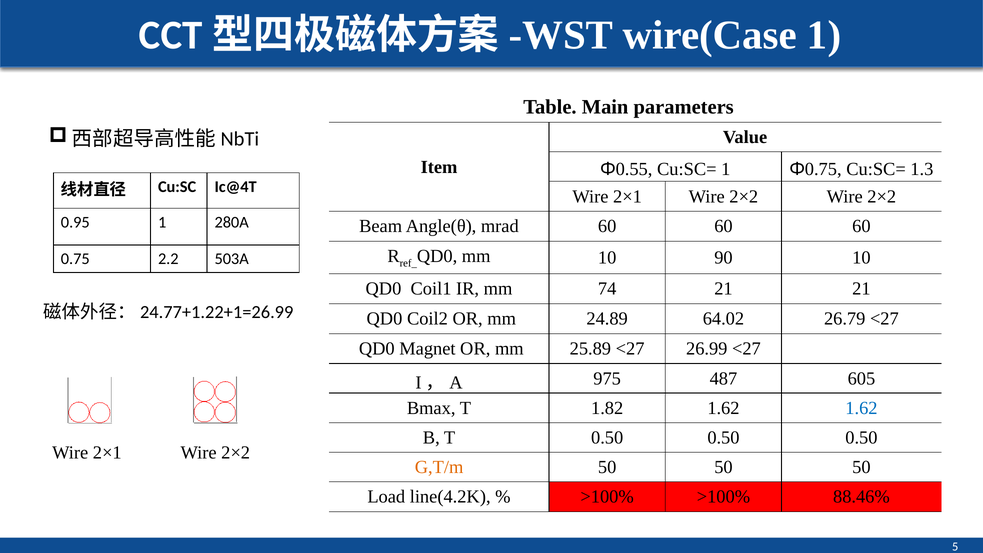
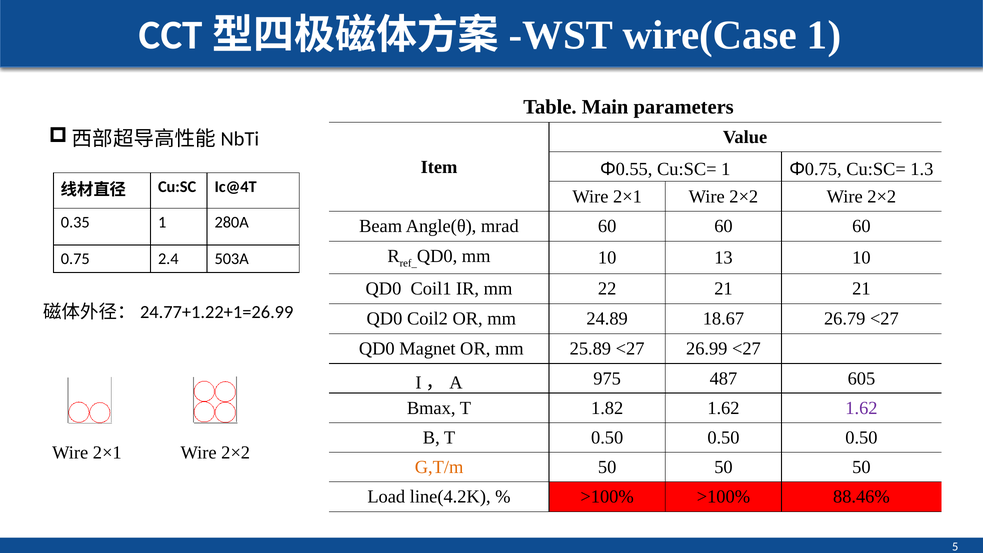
0.95: 0.95 -> 0.35 (75, 222)
90: 90 -> 13 (723, 258)
2.2: 2.2 -> 2.4 (168, 259)
74: 74 -> 22 (607, 289)
64.02: 64.02 -> 18.67 (723, 319)
1.62 colour: blue -> purple (861, 408)
